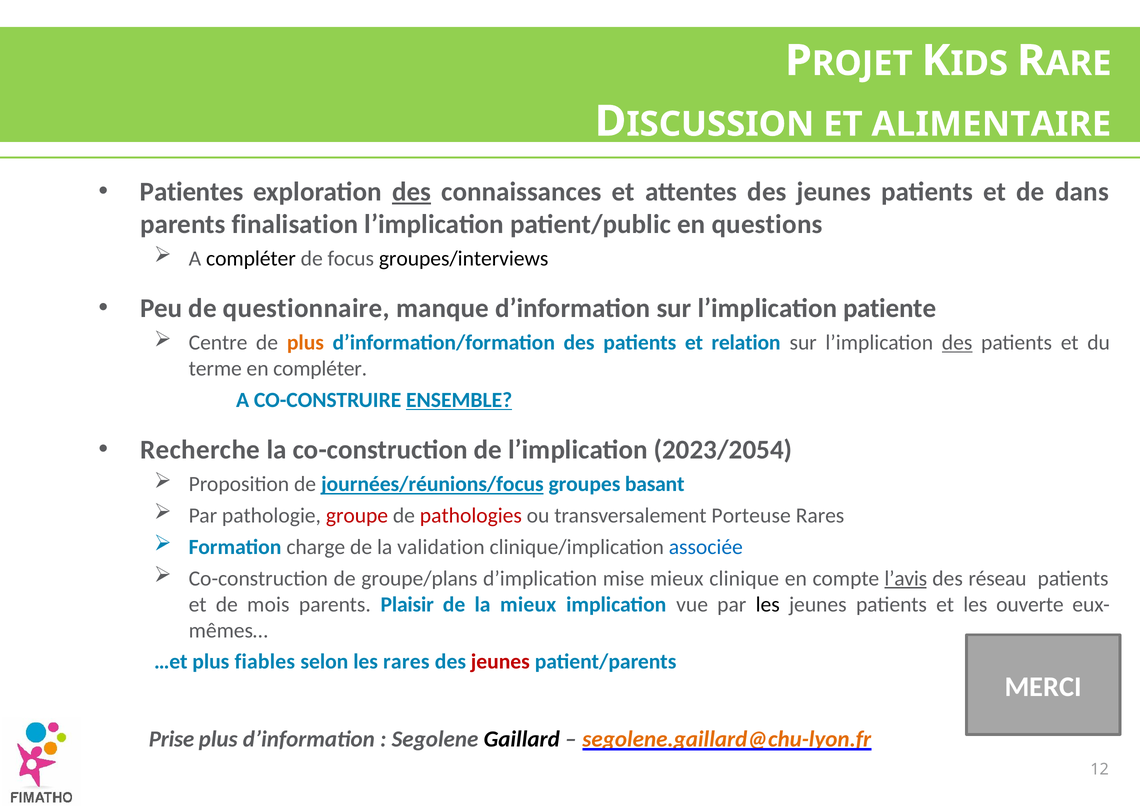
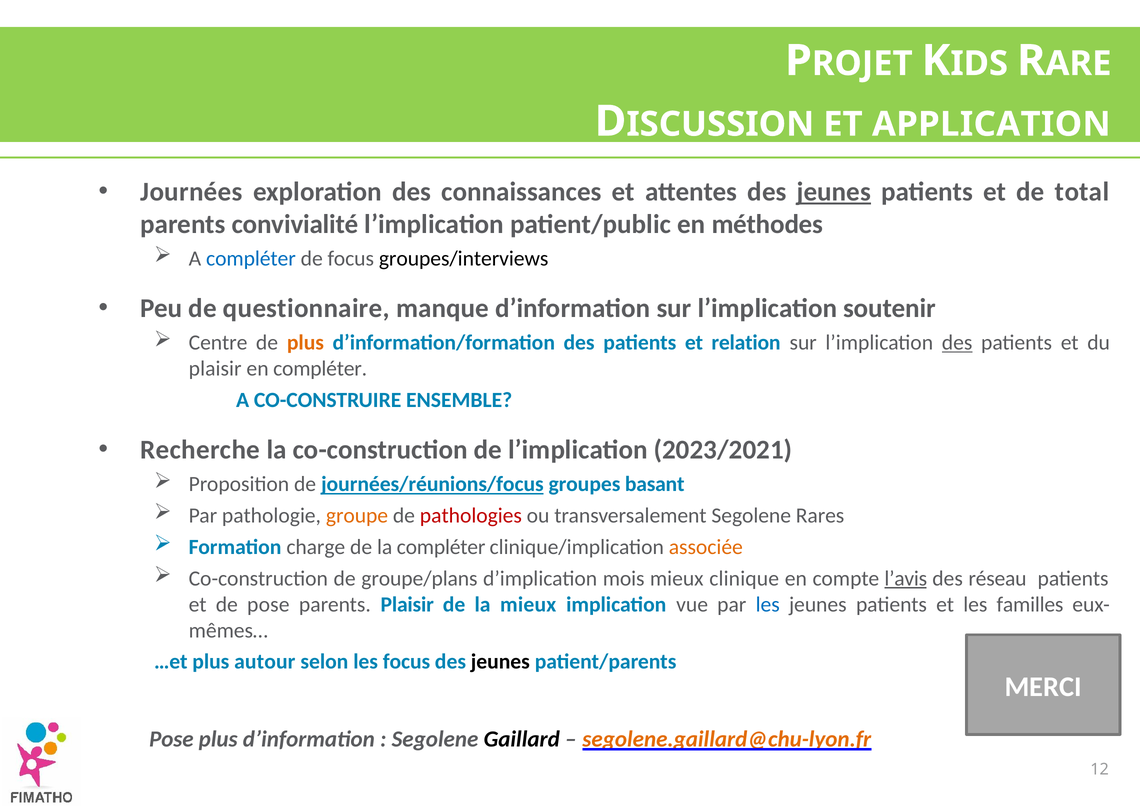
ALIMENTAIRE: ALIMENTAIRE -> APPLICATION (991, 124)
Patientes: Patientes -> Journées (191, 192)
des underline: present -> none (412, 192)
jeunes underline: none -> present (834, 192)
dans: dans -> total (1082, 192)
finalisation: finalisation -> convivialité (295, 224)
questions: questions -> méthodes (767, 224)
compléter colour: black -> blue (251, 259)
patiente: patiente -> soutenir (890, 309)
terme: terme -> plaisir (215, 369)
ENSEMBLE underline: present -> none (459, 400)
2023/2054: 2023/2054 -> 2023/2021 (723, 450)
groupe colour: red -> orange (357, 516)
transversalement Porteuse: Porteuse -> Segolene (751, 516)
la validation: validation -> compléter (441, 547)
associée colour: blue -> orange (706, 547)
mise: mise -> mois (624, 579)
de mois: mois -> pose (268, 605)
les colour: black -> blue (768, 605)
ouverte: ouverte -> familles (1030, 605)
fiables: fiables -> autour (265, 662)
les rares: rares -> focus (406, 662)
jeunes colour: red -> black (500, 662)
Prise: Prise -> Pose (171, 739)
